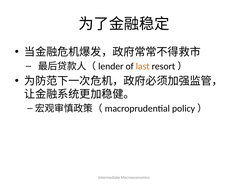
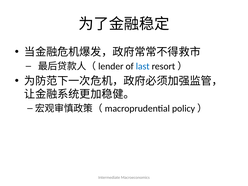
last colour: orange -> blue (143, 66)
